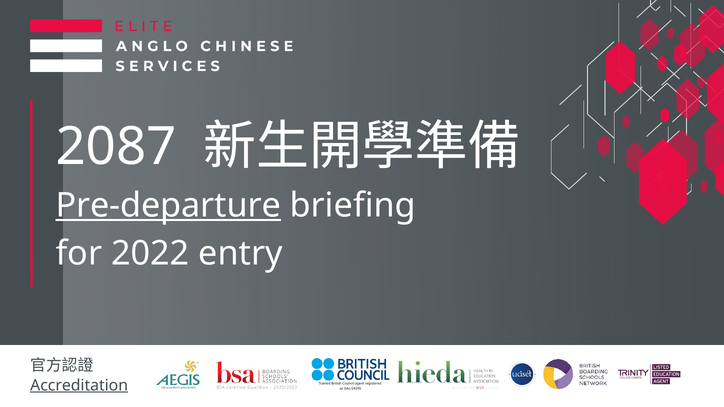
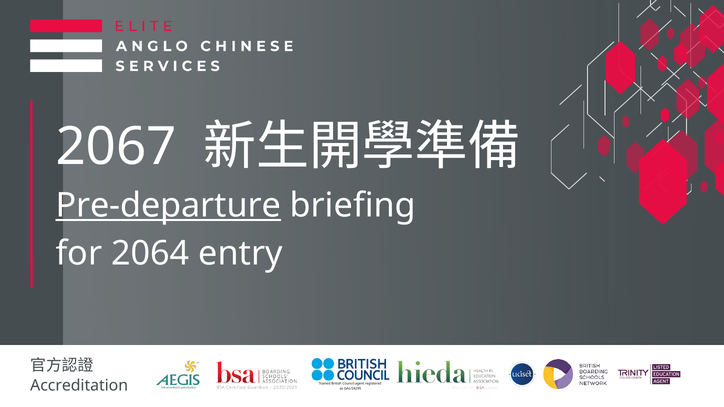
2087: 2087 -> 2067 (116, 147)
2022: 2022 -> 2064 (150, 253)
Accreditation underline: present -> none (79, 386)
